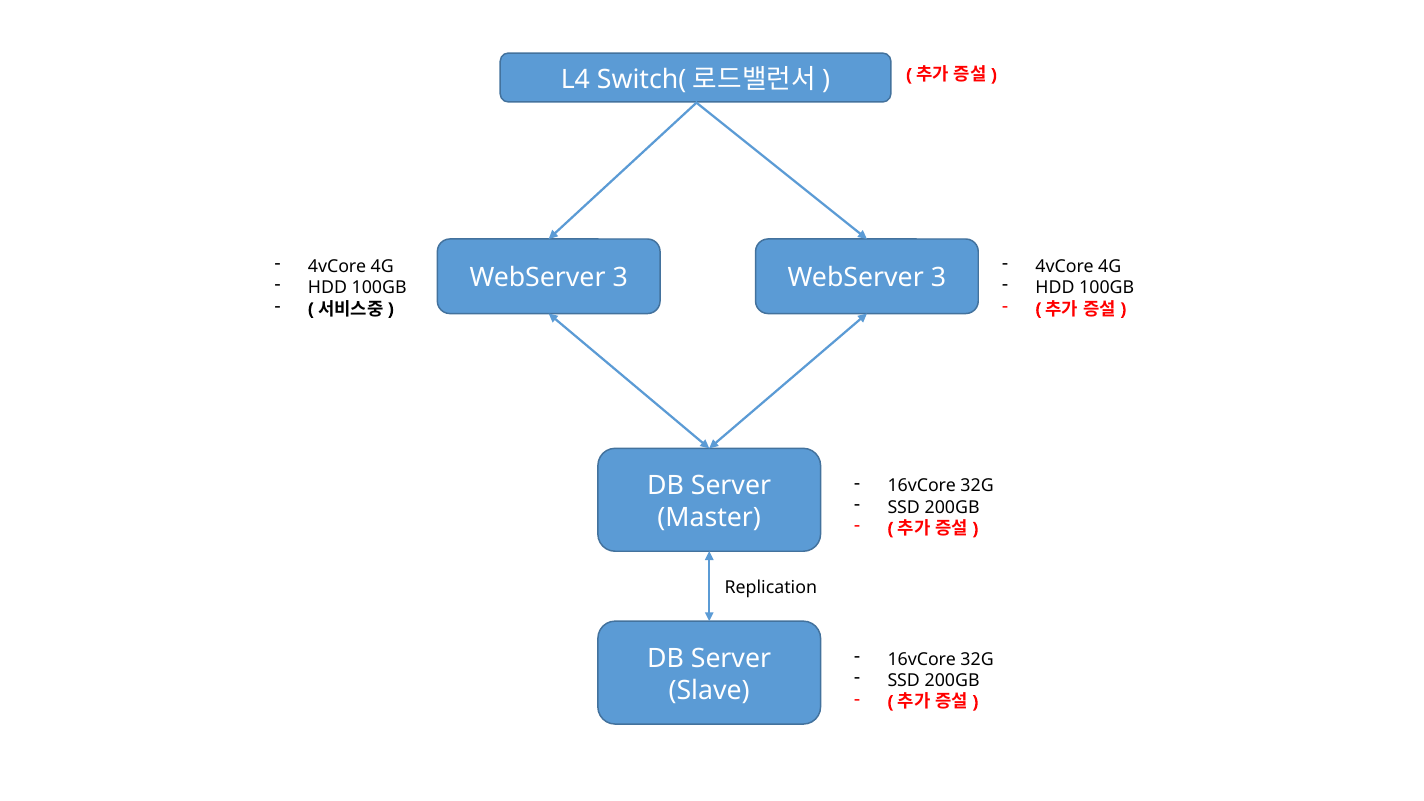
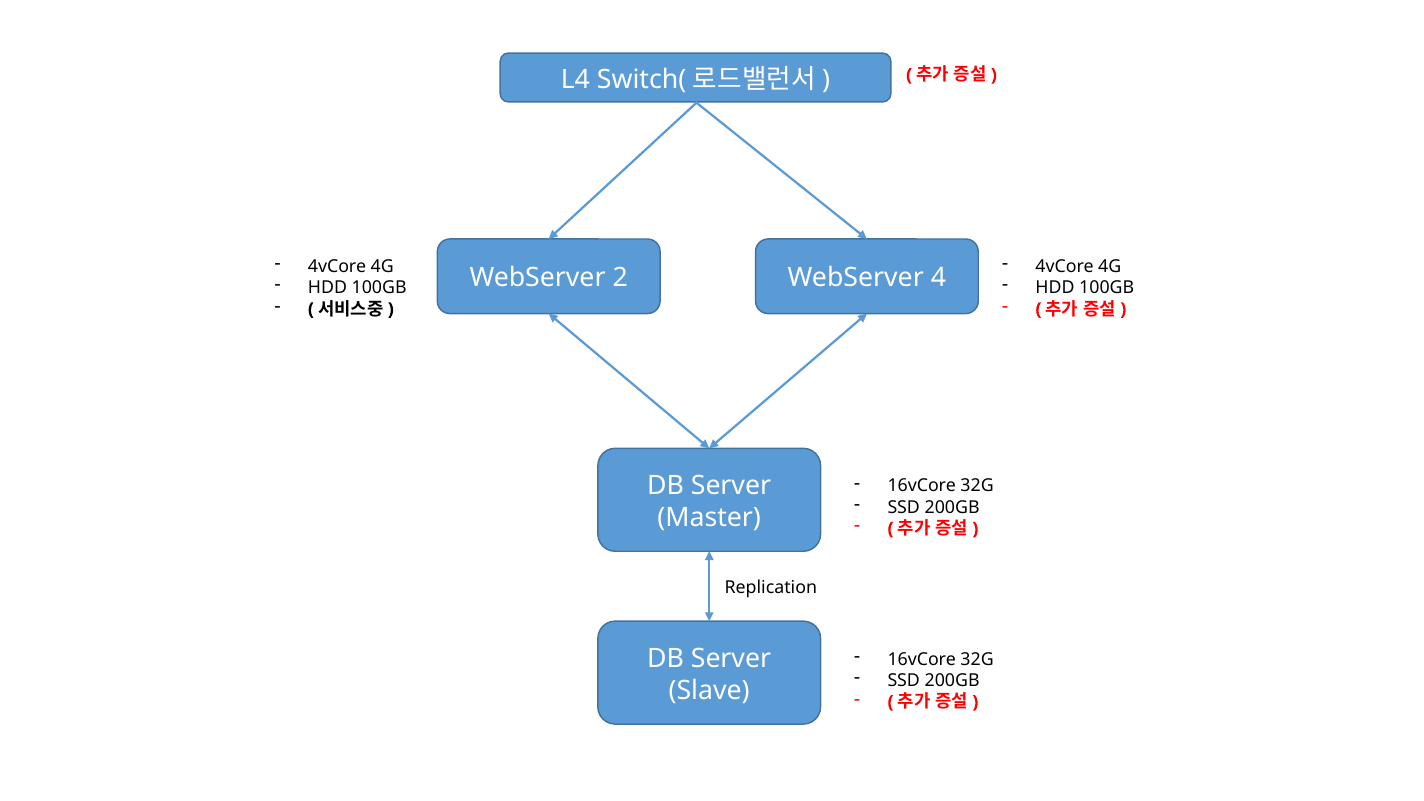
3: 3 -> 2 (620, 278)
3: 3 -> 4 (938, 278)
